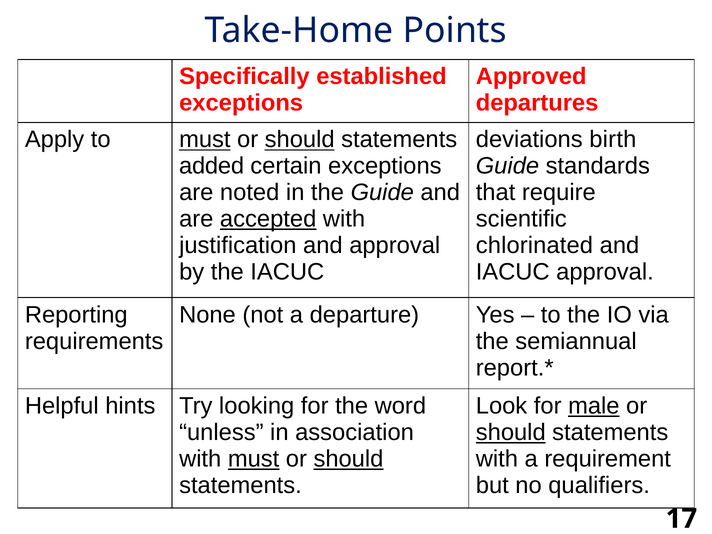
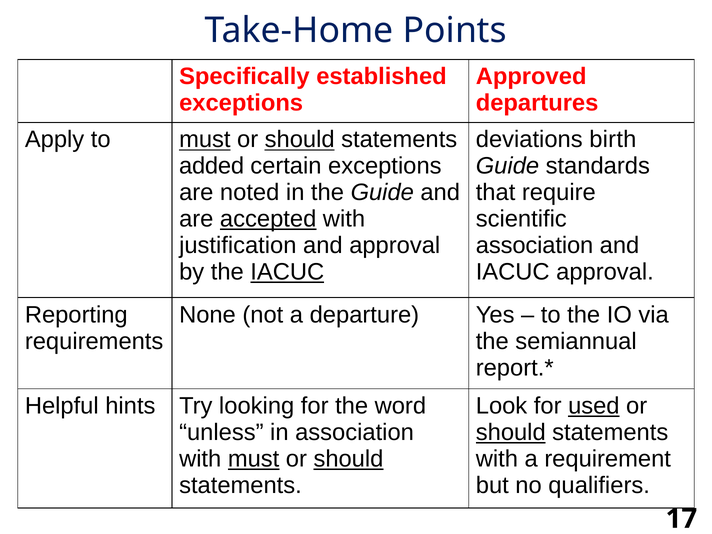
chlorinated: chlorinated -> association (535, 245)
IACUC underline: none -> present (287, 272)
male: male -> used (594, 406)
